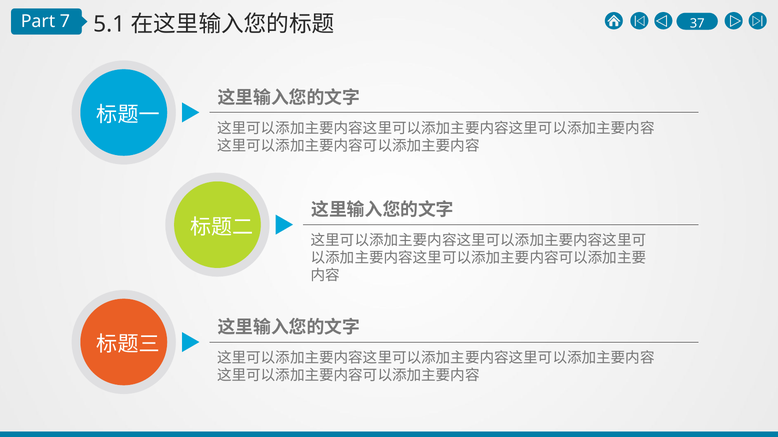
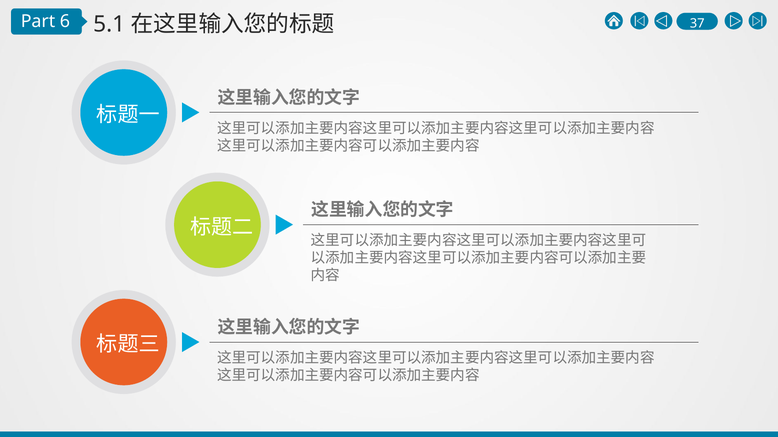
7: 7 -> 6 (65, 21)
